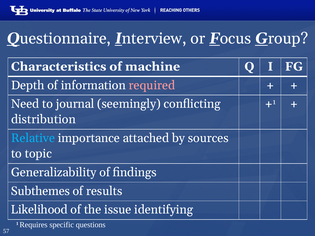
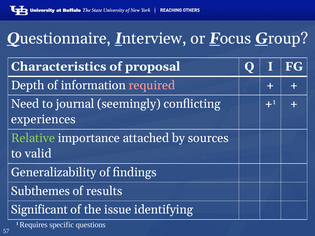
machine: machine -> proposal (153, 67)
distribution: distribution -> experiences (43, 120)
Relative colour: light blue -> light green (33, 138)
topic: topic -> valid (38, 154)
Likelihood: Likelihood -> Significant (39, 210)
